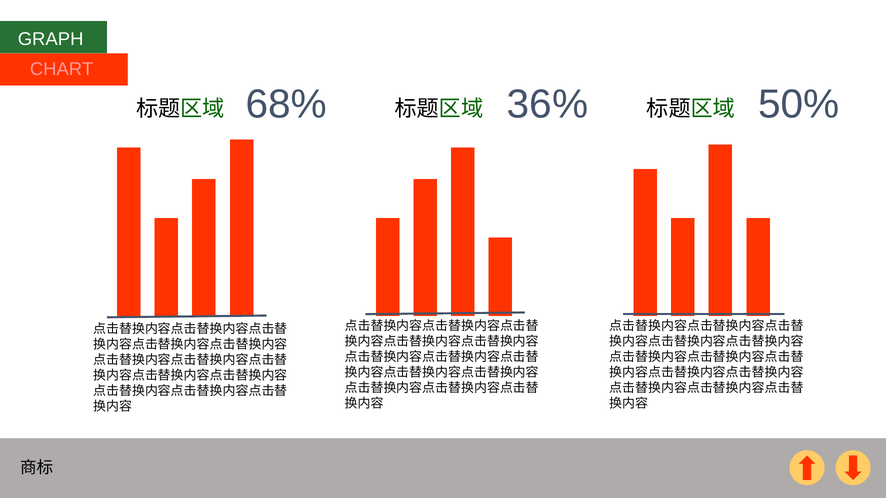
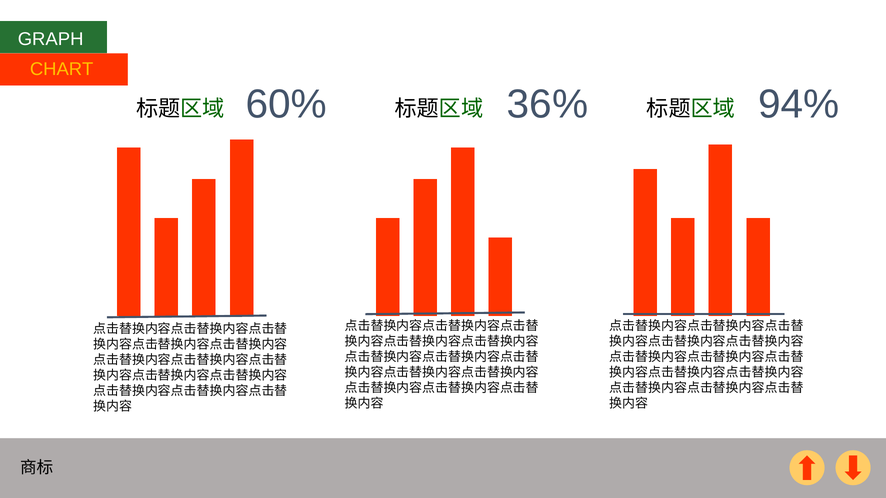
CHART colour: pink -> yellow (62, 69)
68%: 68% -> 60% (286, 104)
50%: 50% -> 94% (799, 104)
